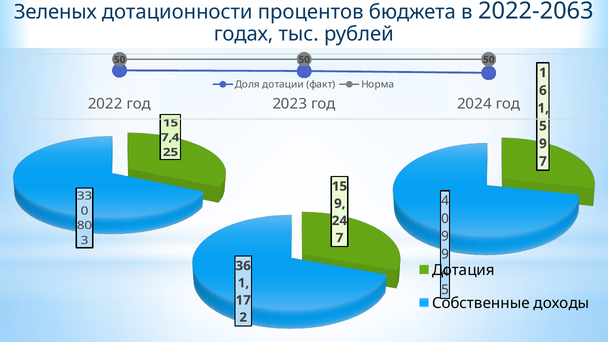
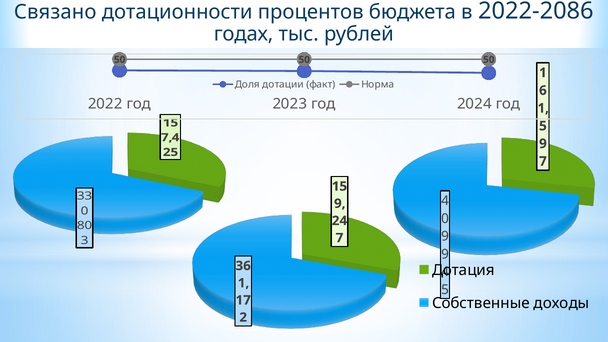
Зеленых: Зеленых -> Связано (55, 12)
2022-2063: 2022-2063 -> 2022-2086 (536, 11)
